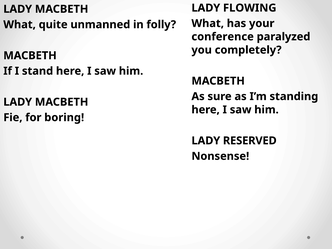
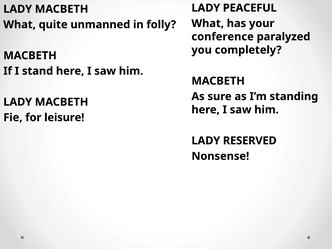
FLOWING: FLOWING -> PEACEFUL (250, 8)
boring: boring -> leisure (64, 118)
